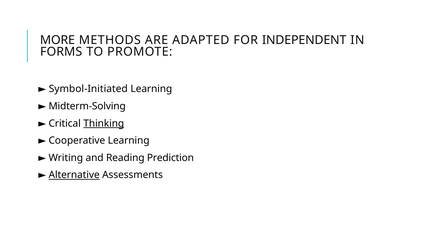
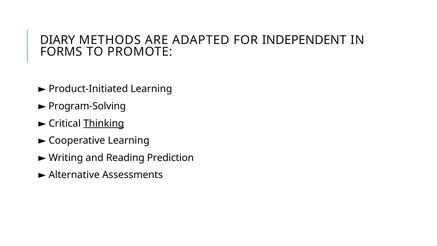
MORE: MORE -> DIARY (57, 40)
Symbol-Initiated: Symbol-Initiated -> Product-Initiated (88, 89)
Midterm-Solving: Midterm-Solving -> Program-Solving (87, 106)
Alternative underline: present -> none (74, 175)
